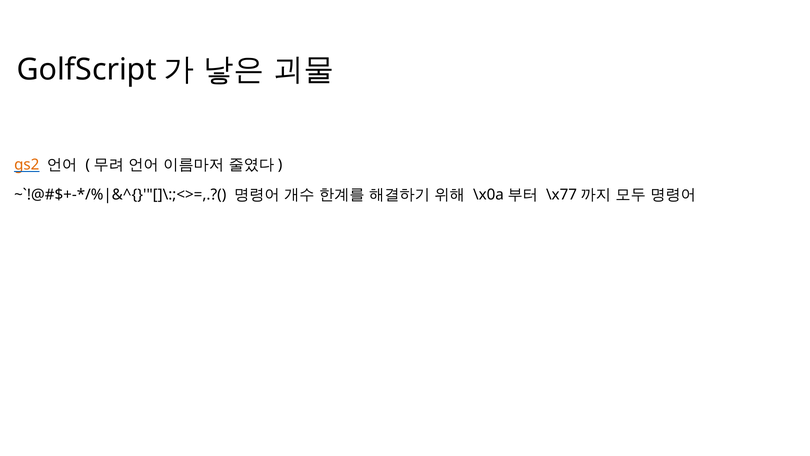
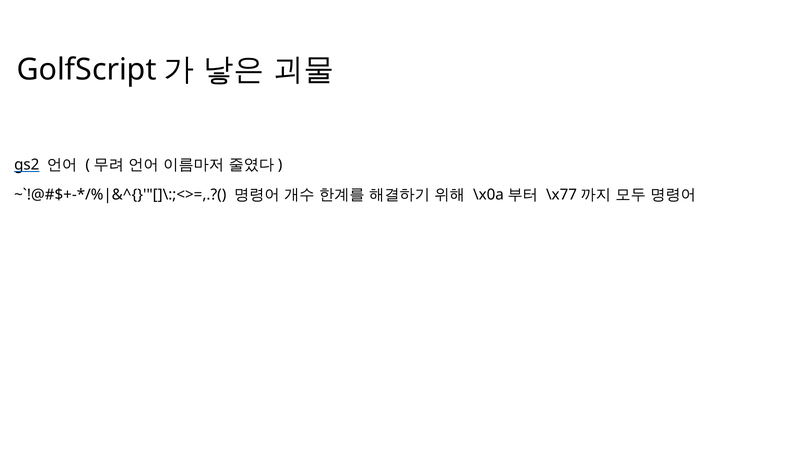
gs2 colour: orange -> black (27, 165)
